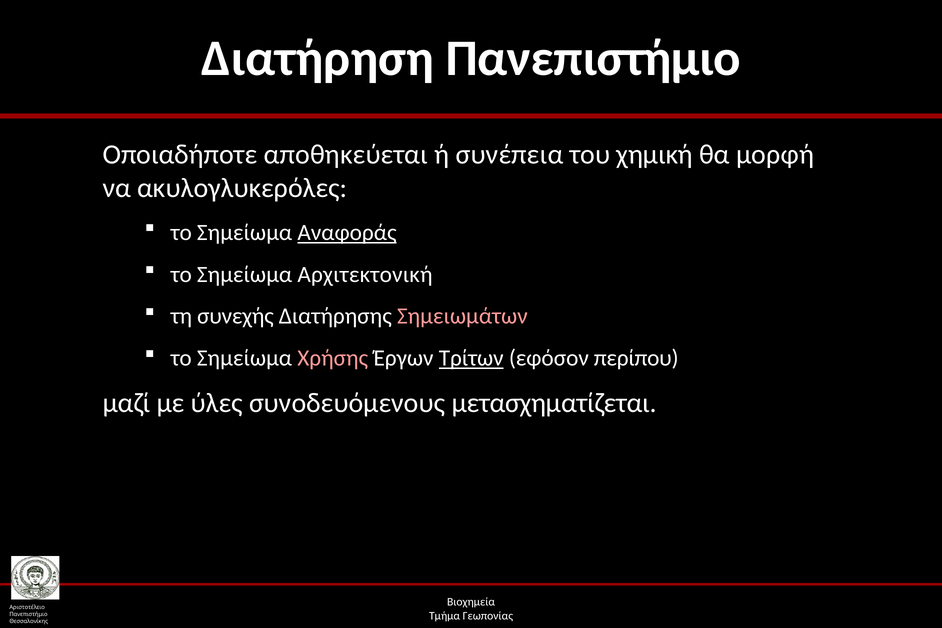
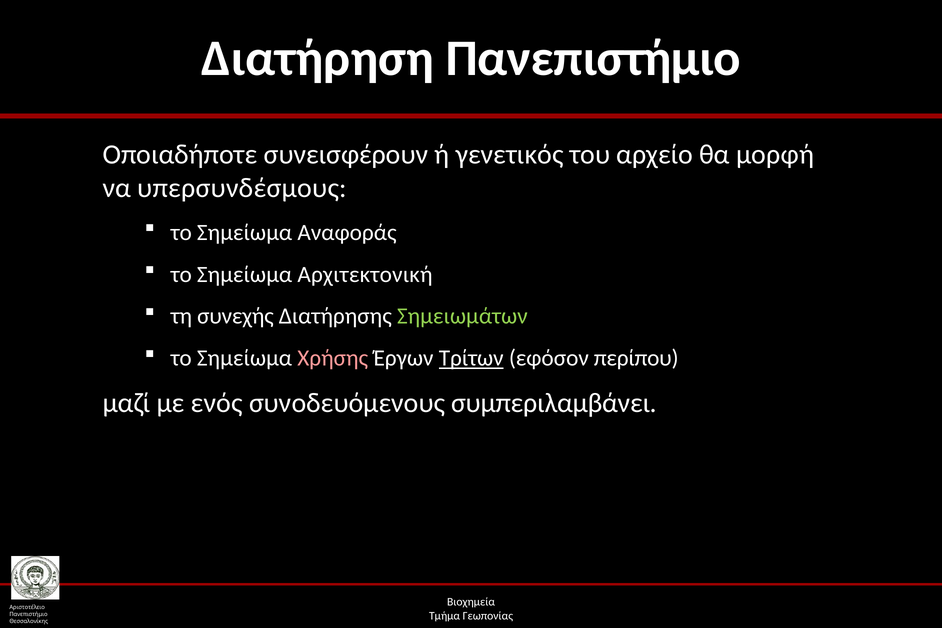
αποθηκεύεται: αποθηκεύεται -> συνεισφέρουν (346, 155)
συνέπεια: συνέπεια -> γενετικός (510, 155)
χημική: χημική -> αρχείο (655, 155)
ακυλογλυκερόλες: ακυλογλυκερόλες -> υπερσυνδέσμους (242, 188)
Αναφοράς underline: present -> none (347, 233)
Σημειωμάτων colour: pink -> light green (462, 316)
ύλες: ύλες -> ενός (217, 403)
μετασχηματίζεται: μετασχηματίζεται -> συμπεριλαμβάνει (554, 403)
